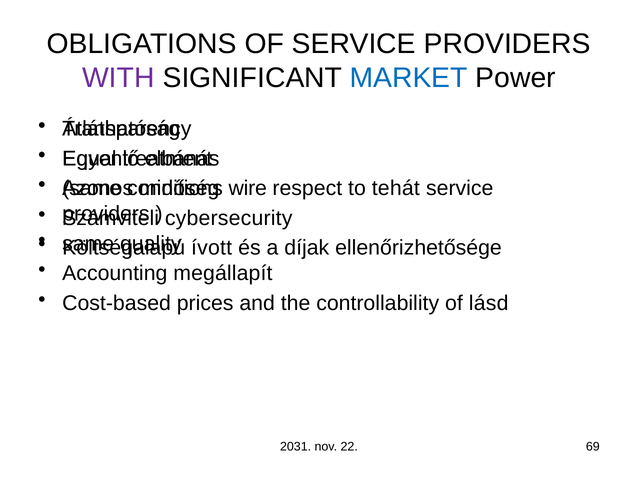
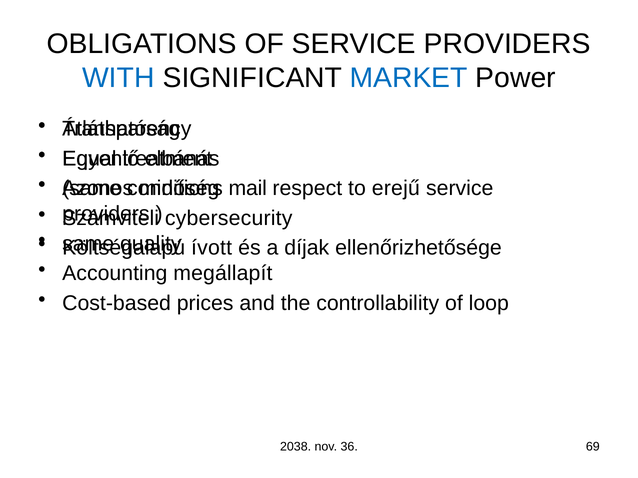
WITH colour: purple -> blue (118, 78)
wire: wire -> mail (248, 189)
tehát: tehát -> erejű (396, 189)
lásd: lásd -> loop (489, 303)
2031: 2031 -> 2038 (296, 447)
22: 22 -> 36 (349, 447)
